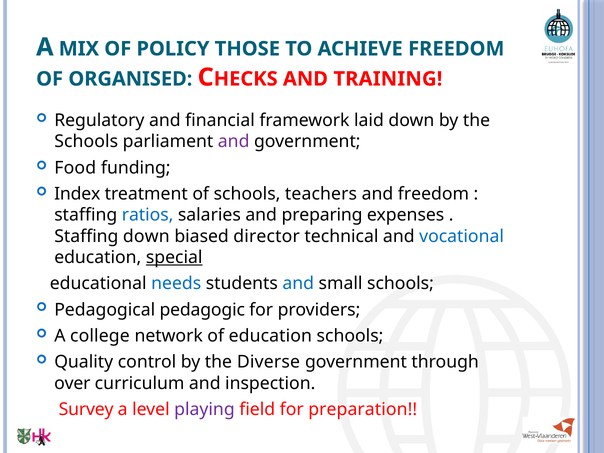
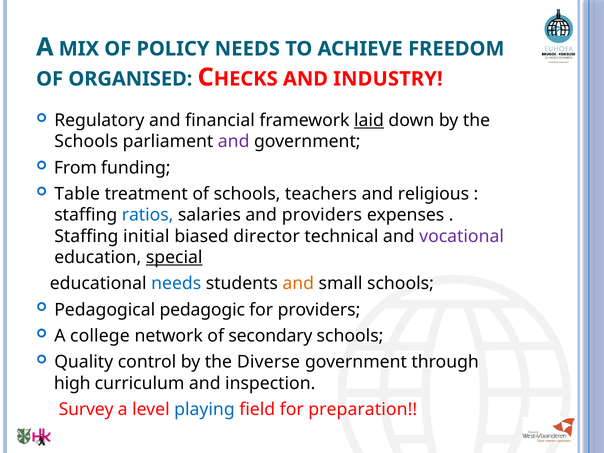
POLICY THOSE: THOSE -> NEEDS (247, 49)
TRAINING: TRAINING -> INDUSTRY (388, 79)
laid underline: none -> present (369, 120)
Food: Food -> From (75, 168)
Index: Index -> Table (77, 194)
and freedom: freedom -> religious (433, 194)
and preparing: preparing -> providers (322, 215)
Staffing down: down -> initial (146, 236)
vocational colour: blue -> purple (462, 236)
and colour: blue -> orange (298, 284)
of education: education -> secondary (270, 336)
over: over -> high (72, 383)
playing colour: purple -> blue (204, 409)
